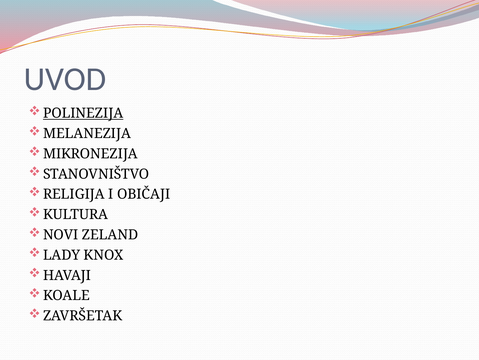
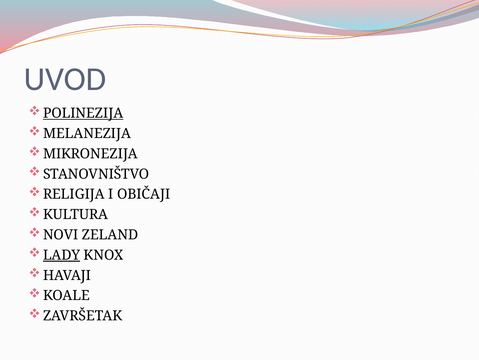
LADY underline: none -> present (62, 255)
